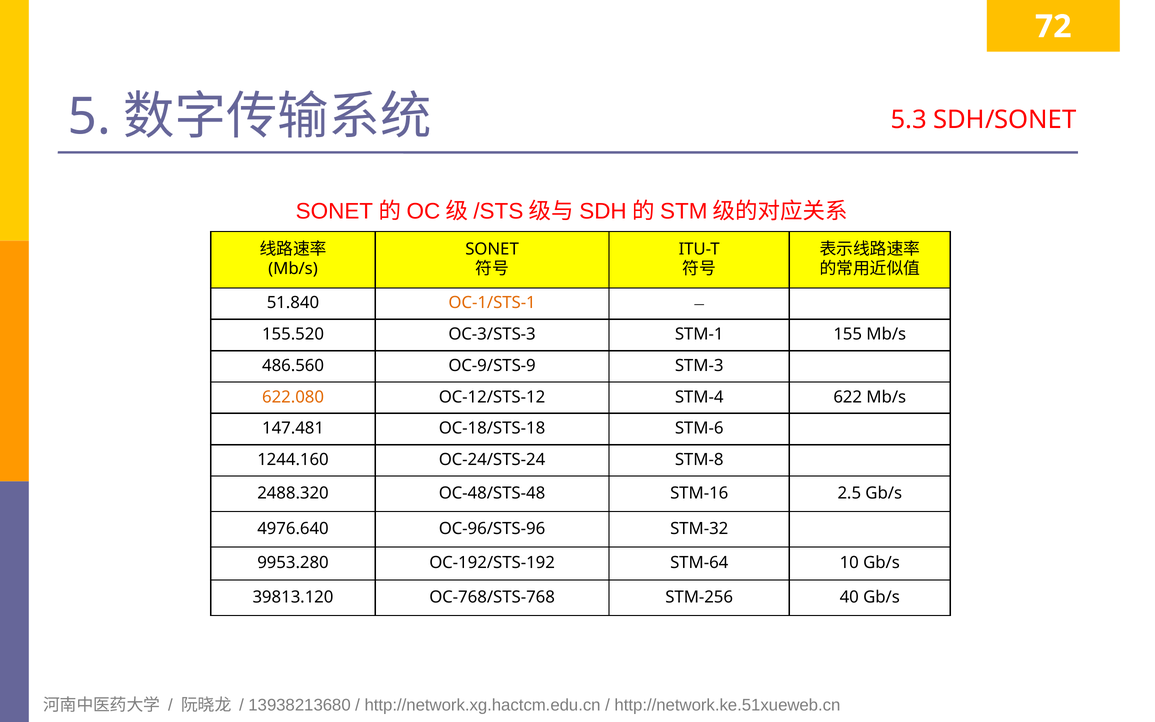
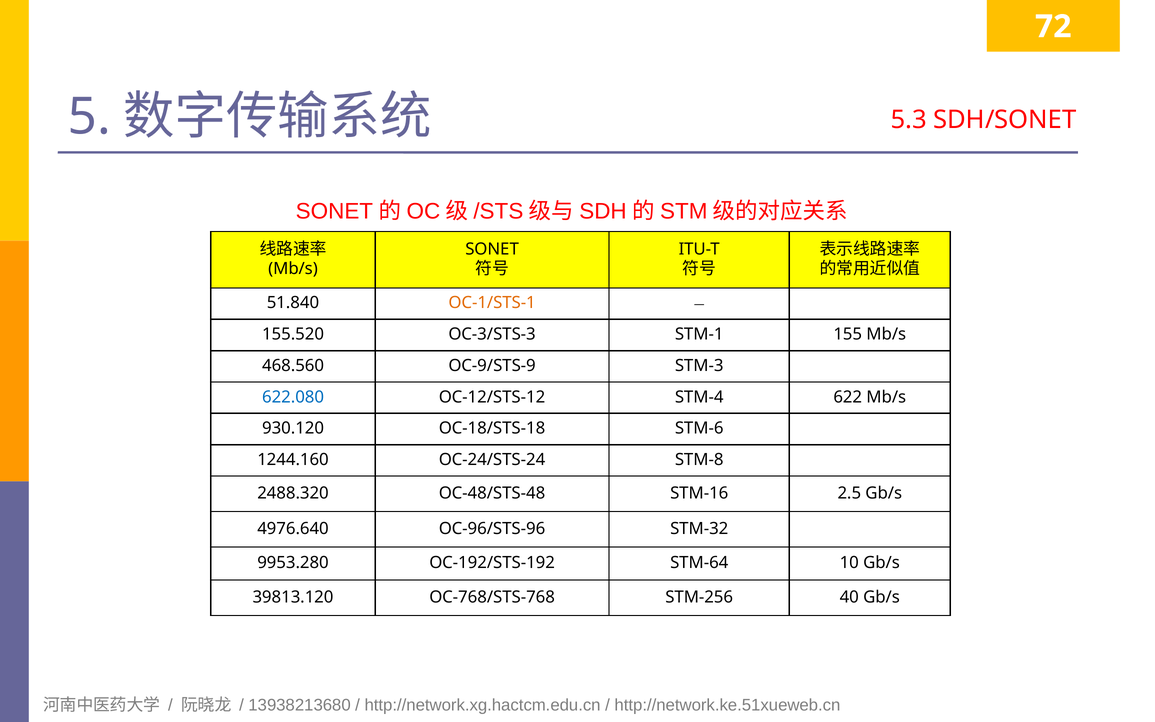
486.560: 486.560 -> 468.560 (293, 366)
622.080 colour: orange -> blue (293, 397)
147.481: 147.481 -> 930.120 (293, 428)
